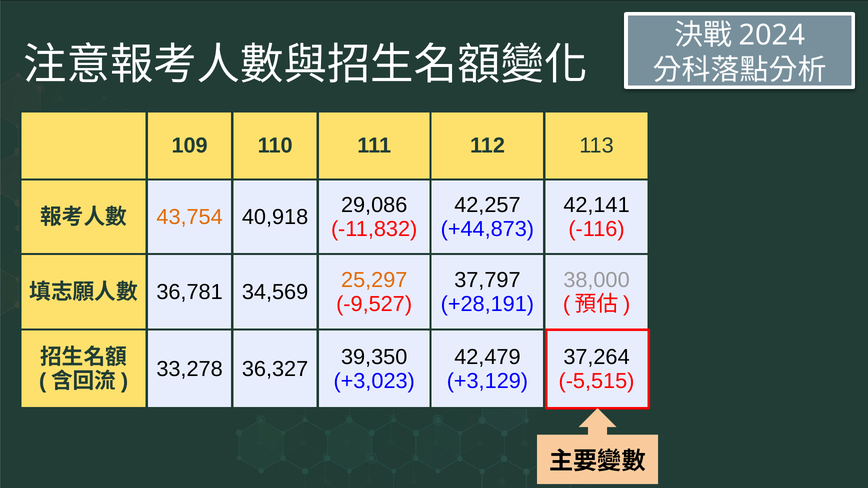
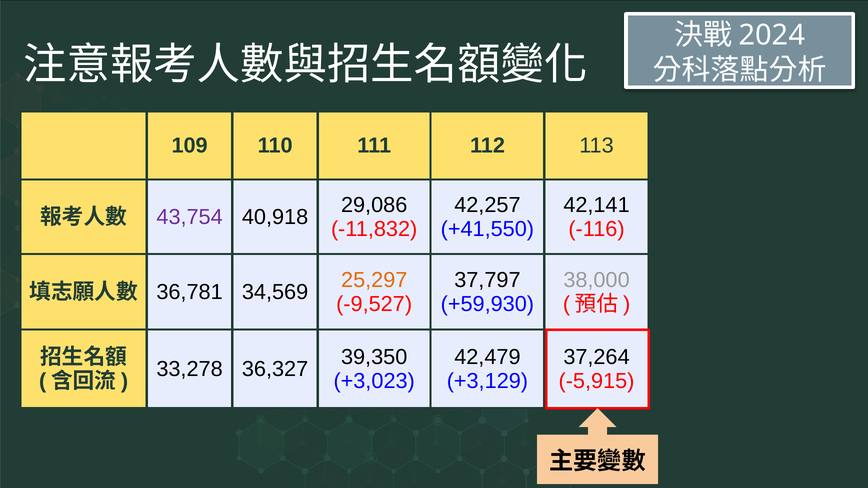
43,754 colour: orange -> purple (190, 217)
+44,873: +44,873 -> +41,550 (487, 229)
+28,191: +28,191 -> +59,930 (487, 304)
-5,515: -5,515 -> -5,915 (597, 381)
